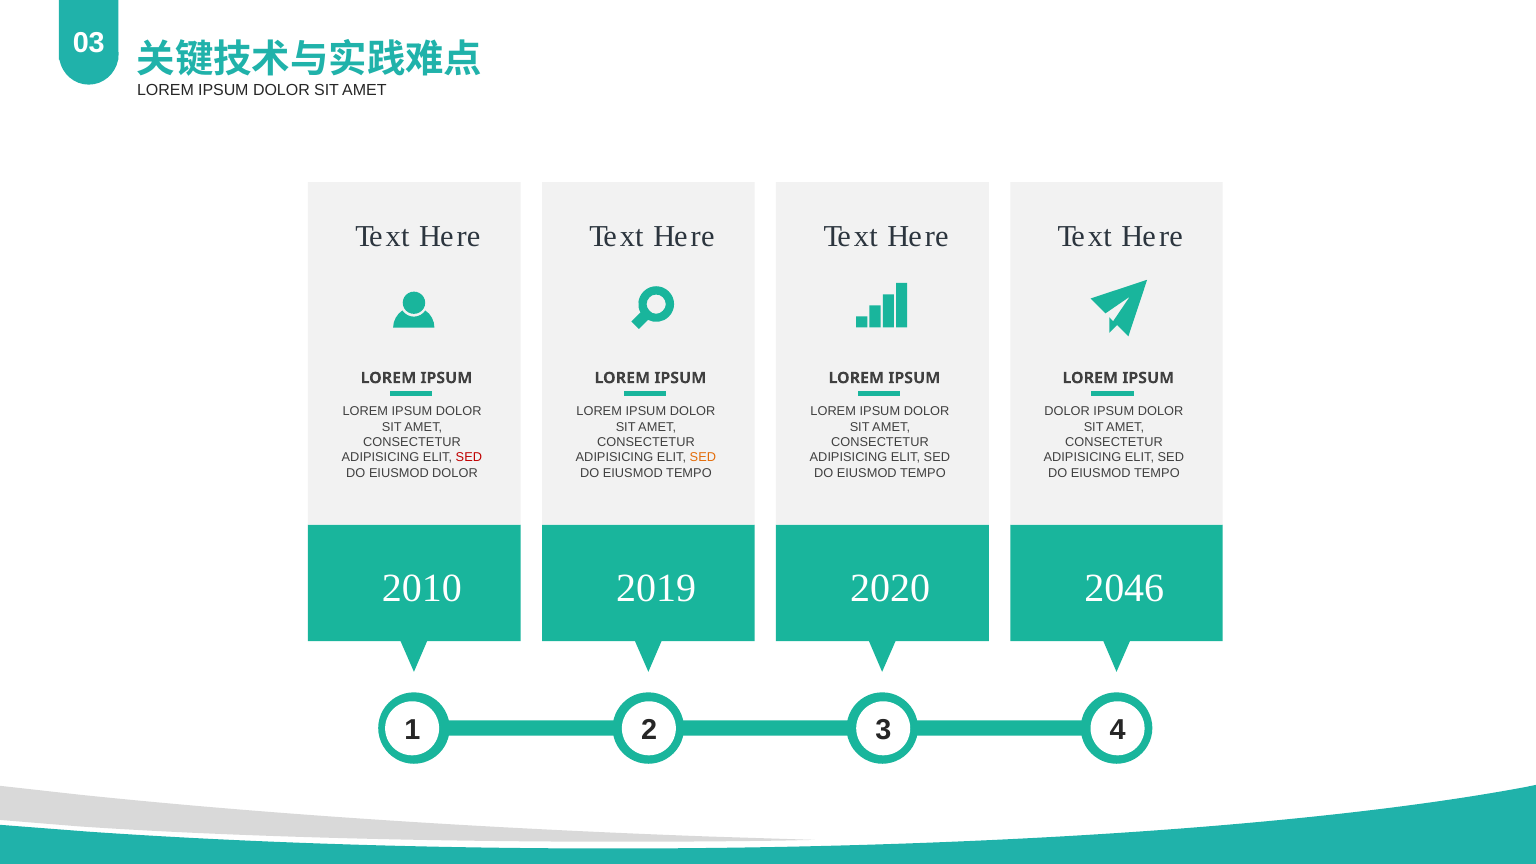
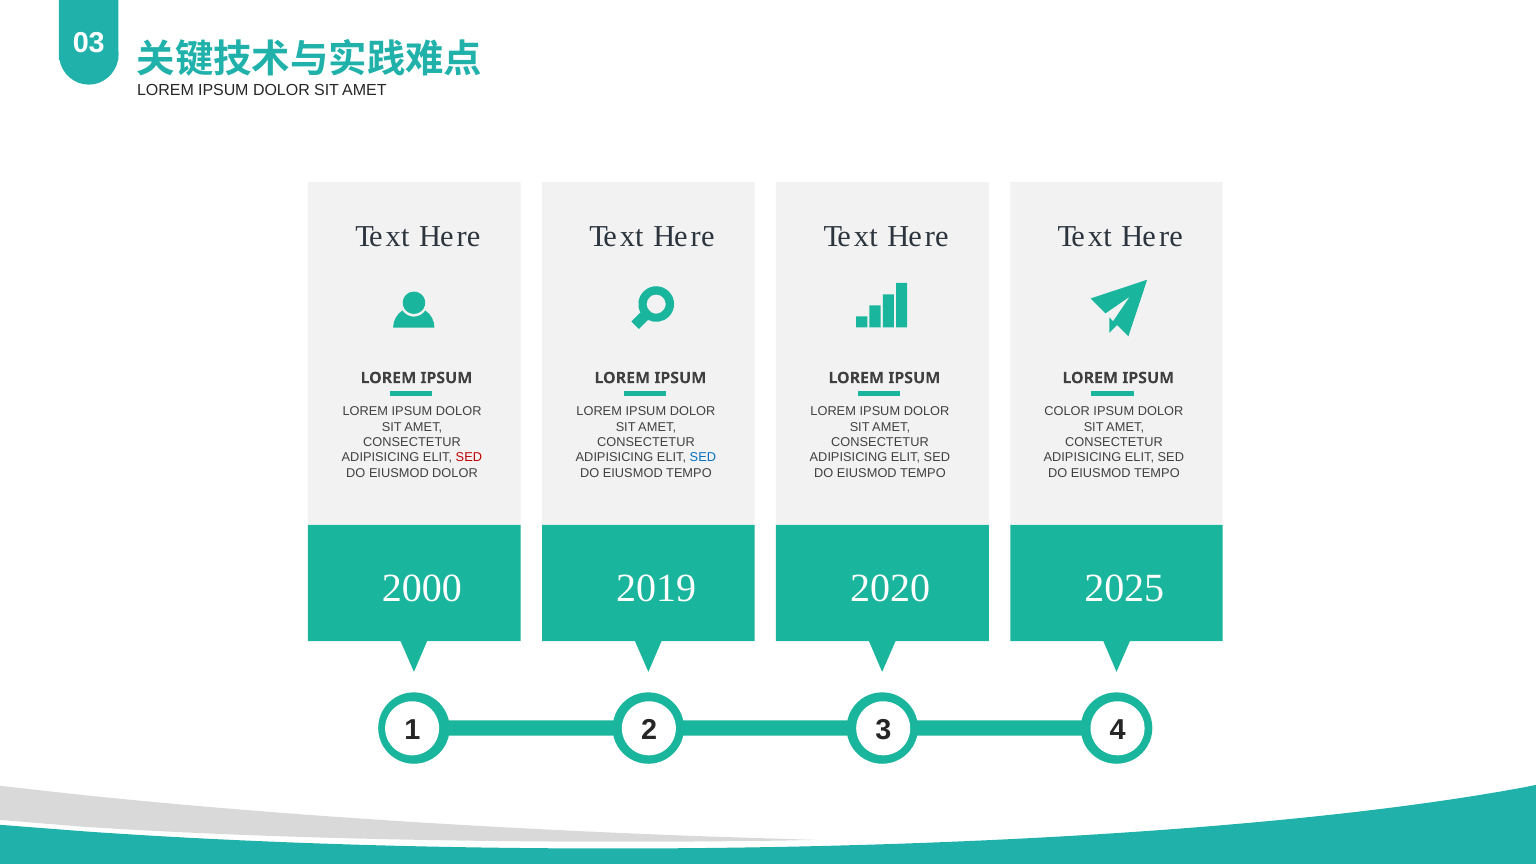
DOLOR: DOLOR -> COLOR (1067, 412)
SED colour: orange -> blue (703, 458)
2010: 2010 -> 2000 (422, 588)
2046: 2046 -> 2025 (1124, 588)
